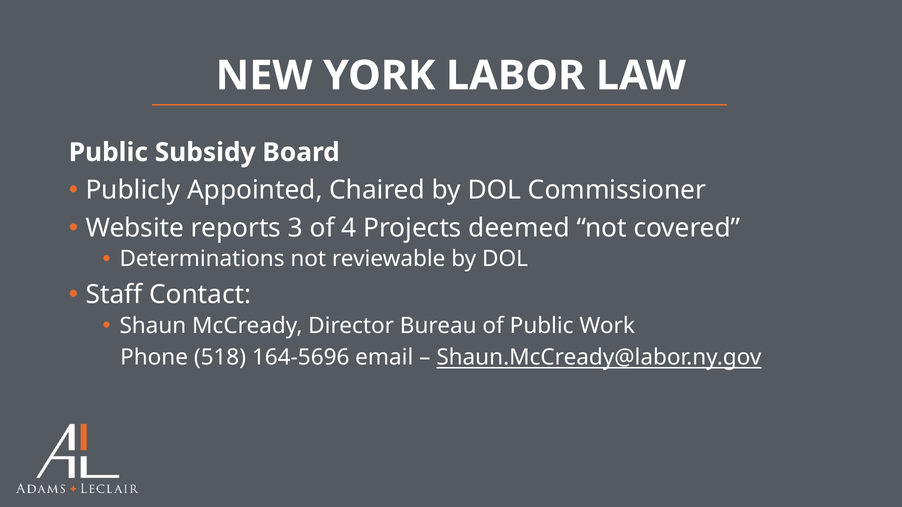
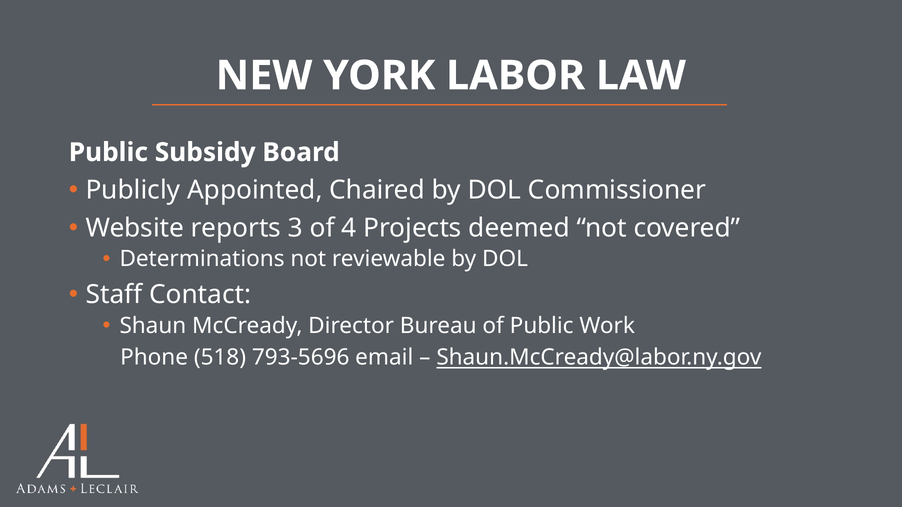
164-5696: 164-5696 -> 793-5696 (301, 358)
